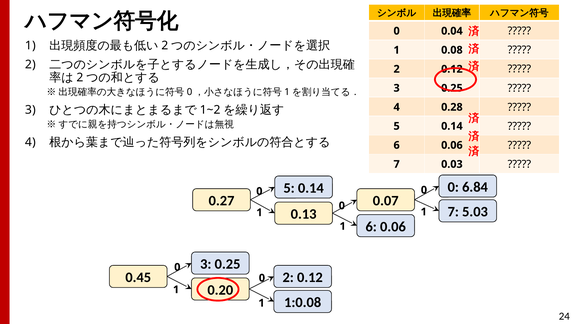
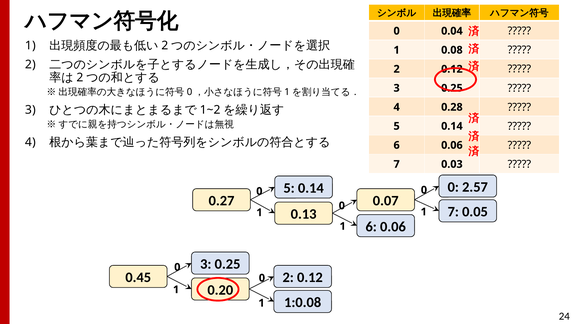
6.84: 6.84 -> 2.57 (475, 187)
5.03: 5.03 -> 0.05 (475, 212)
